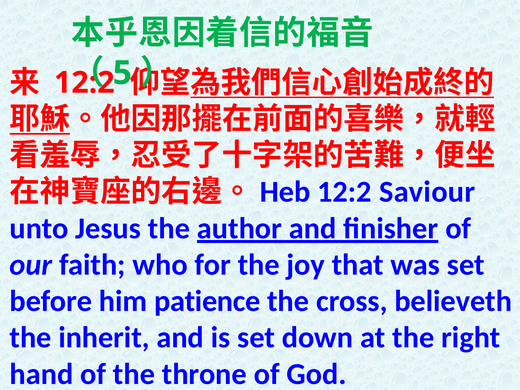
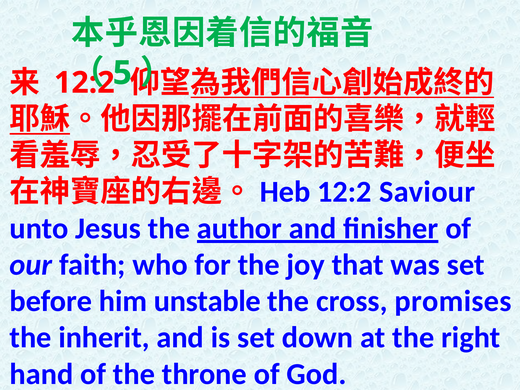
patience: patience -> unstable (207, 301)
believeth: believeth -> promises (453, 301)
